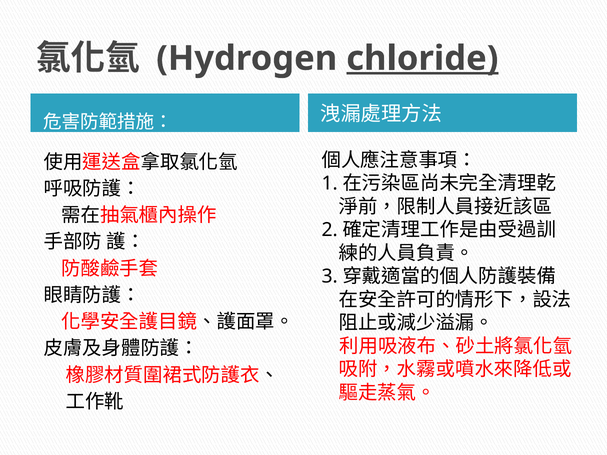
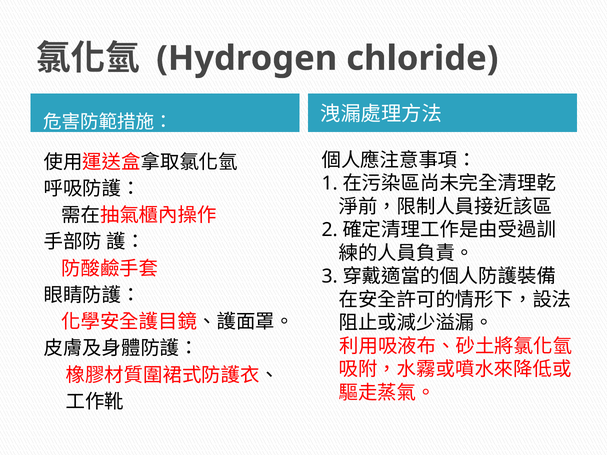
chloride underline: present -> none (422, 58)
